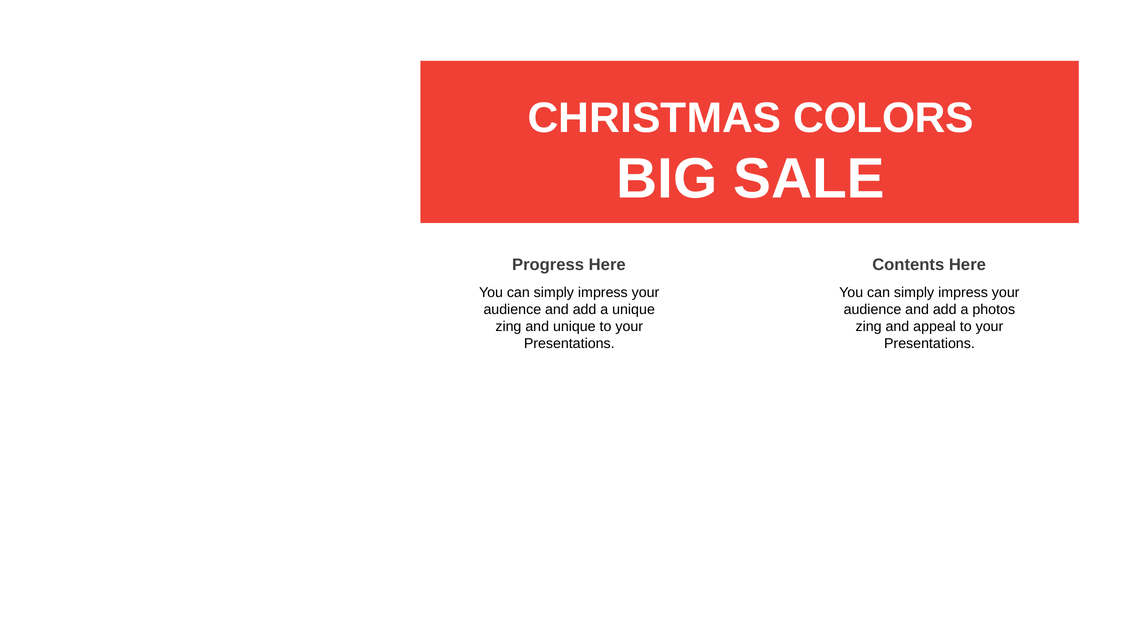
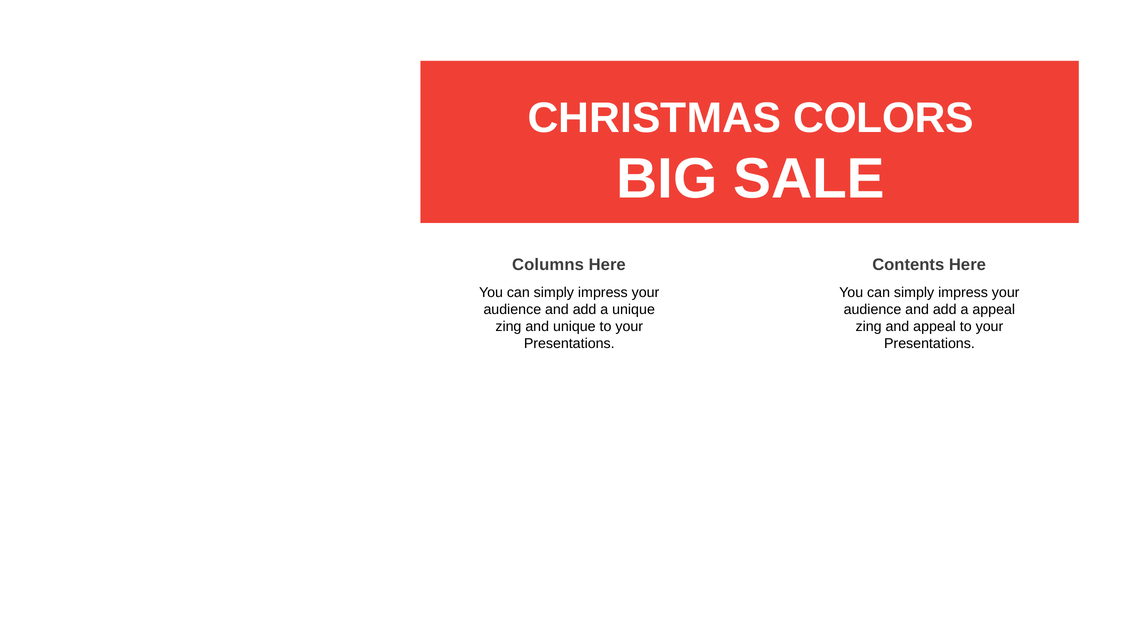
Progress: Progress -> Columns (548, 265)
a photos: photos -> appeal (994, 309)
